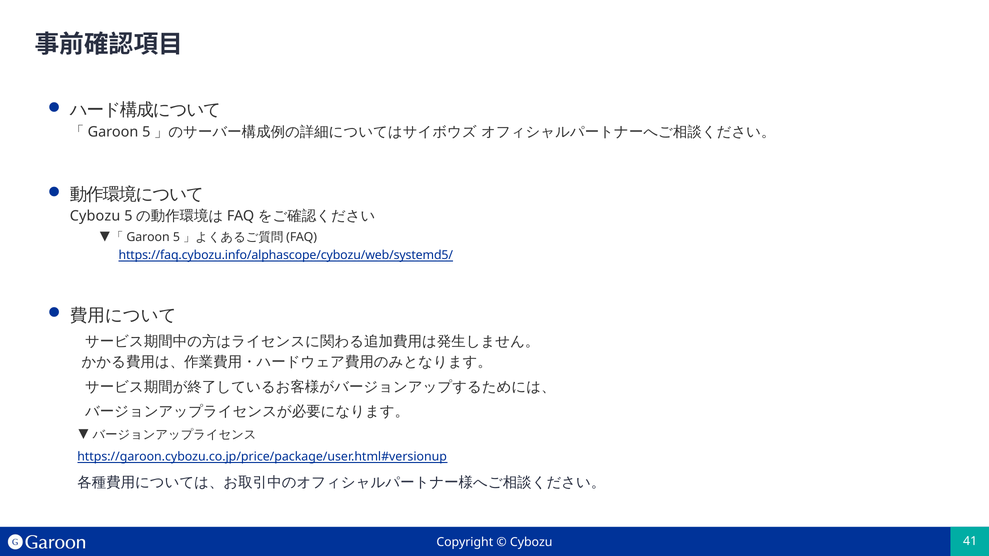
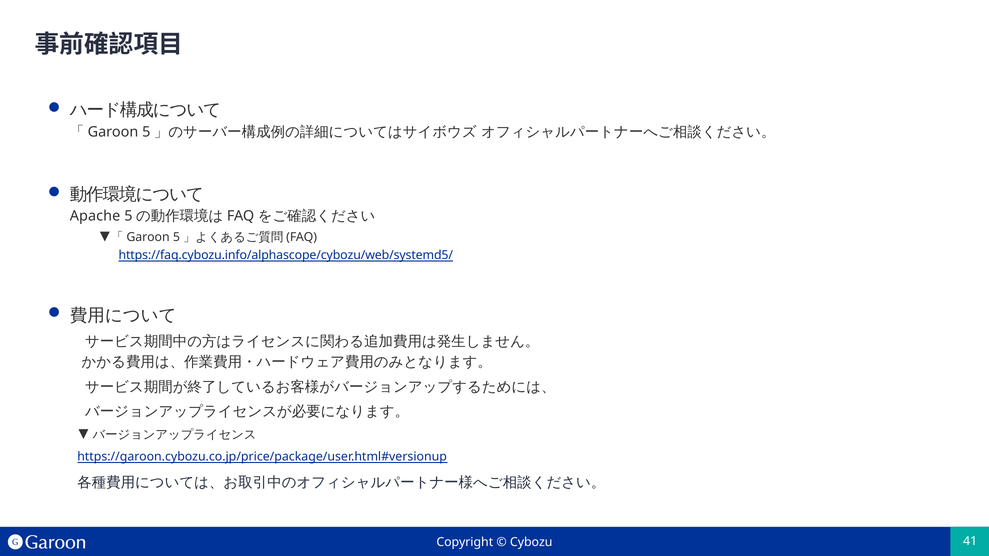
Cybozu: Cybozu -> Apache (95, 216)
